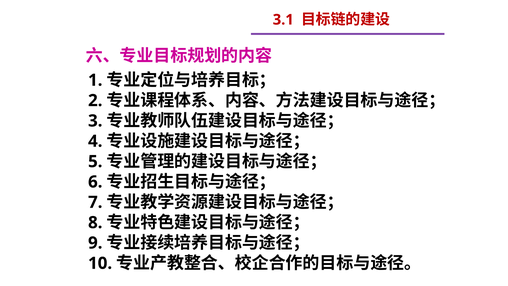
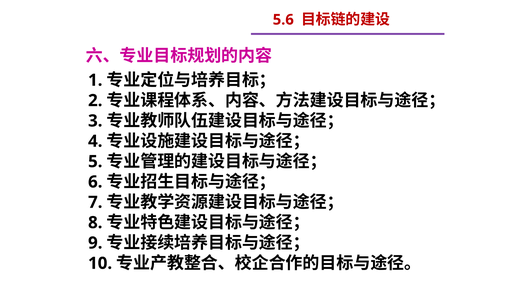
3.1: 3.1 -> 5.6 (283, 20)
